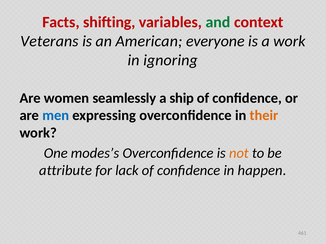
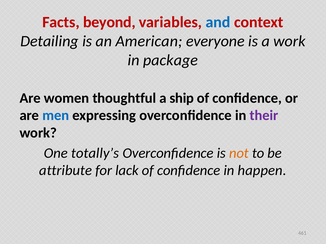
shifting: shifting -> beyond (109, 22)
and colour: green -> blue (218, 22)
Veterans: Veterans -> Detailing (49, 41)
ignoring: ignoring -> package (171, 60)
seamlessly: seamlessly -> thoughtful (124, 98)
their colour: orange -> purple (264, 116)
modes’s: modes’s -> totally’s (95, 153)
